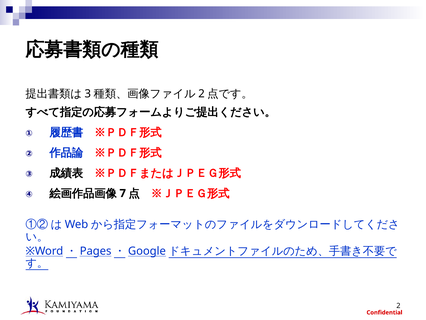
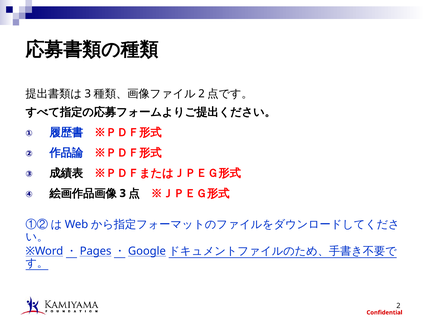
7: 7 -> 3 (123, 193)
